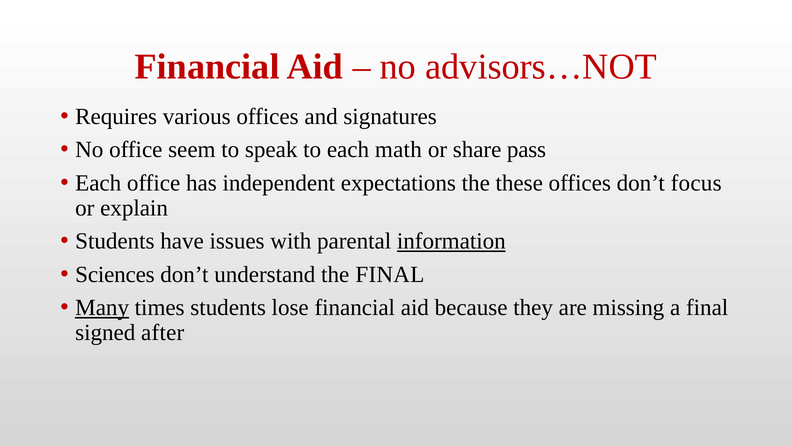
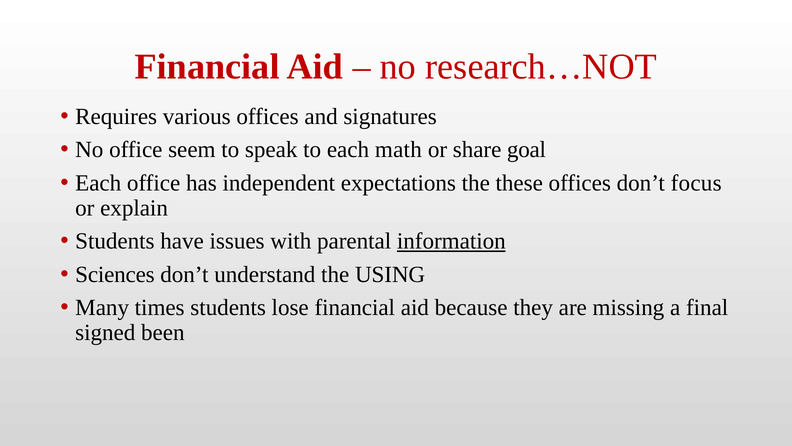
advisors…NOT: advisors…NOT -> research…NOT (541, 67)
pass: pass -> goal (526, 150)
the FINAL: FINAL -> USING (390, 274)
Many underline: present -> none (102, 307)
after: after -> been (163, 332)
